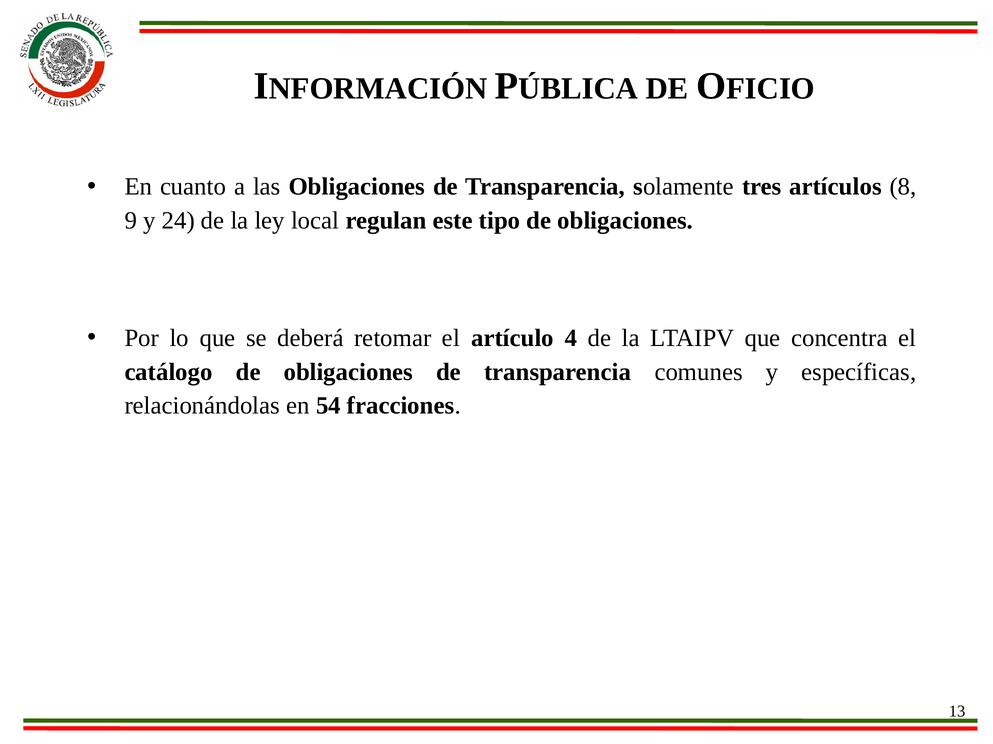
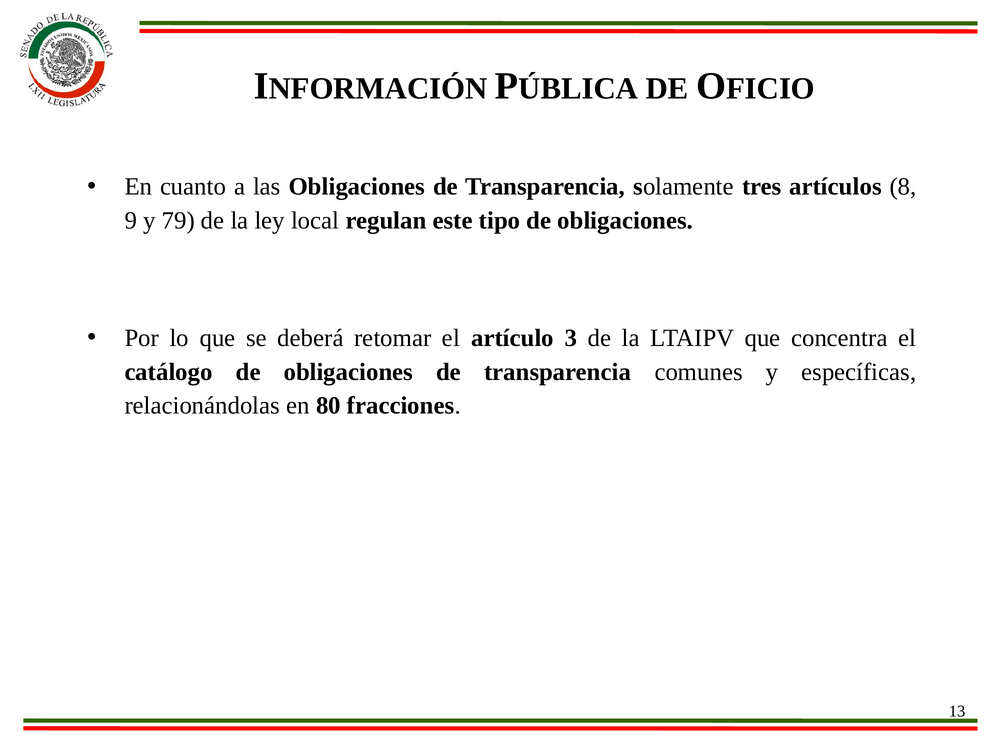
24: 24 -> 79 (178, 221)
4: 4 -> 3 (571, 338)
54: 54 -> 80 (328, 406)
